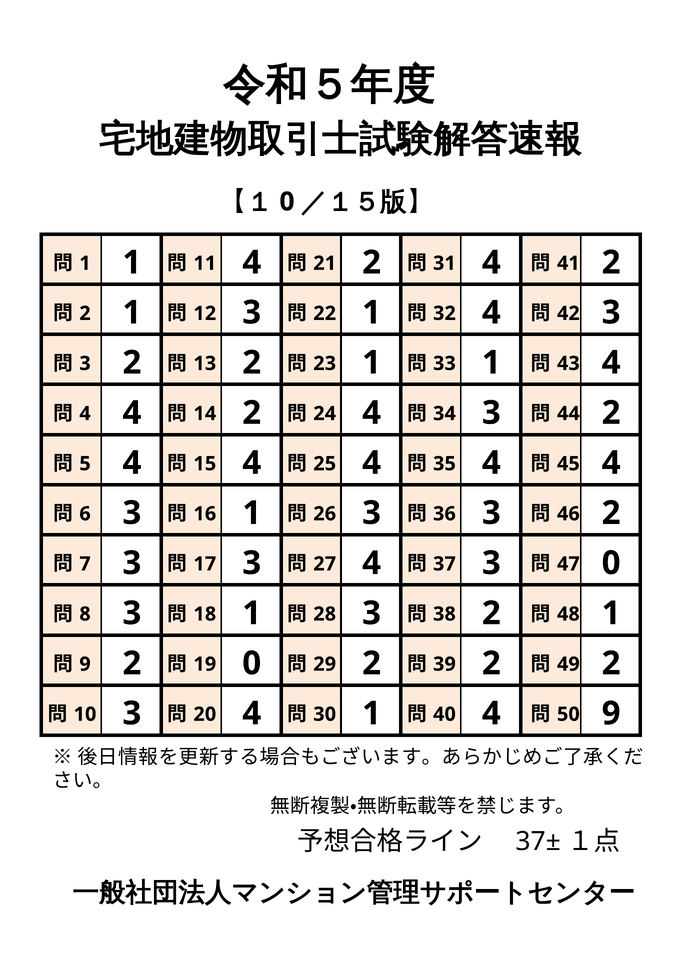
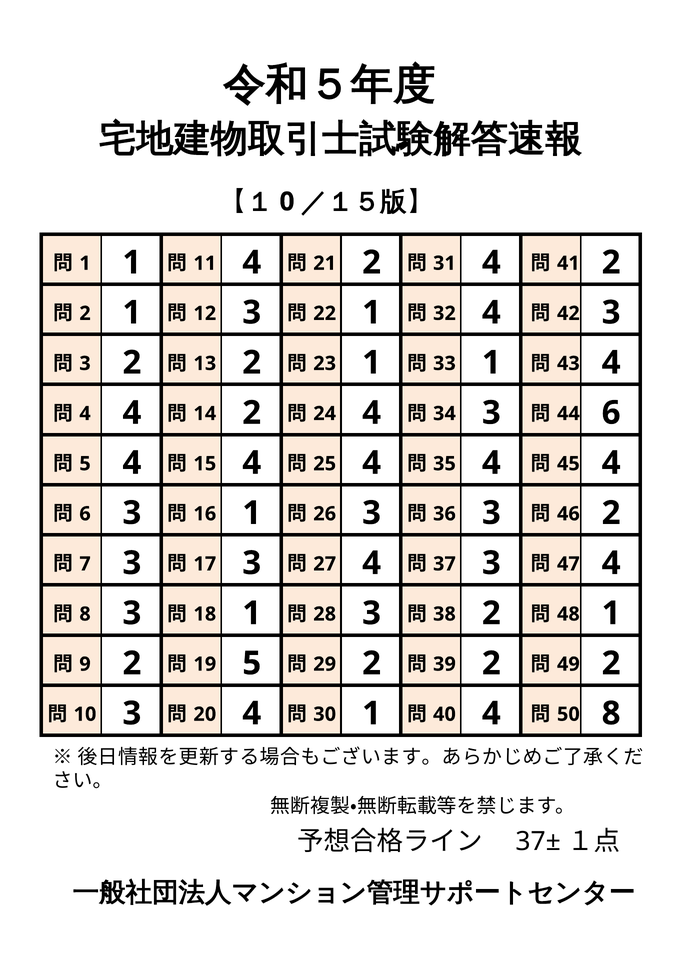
2: 2 -> 6 (611, 413)
0: 0 -> 4 (611, 563)
0: 0 -> 5 (252, 663)
9: 9 -> 8 (611, 713)
